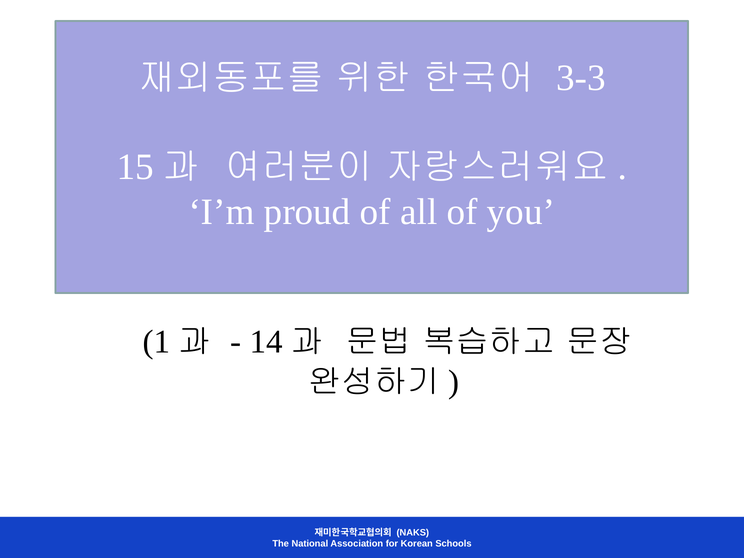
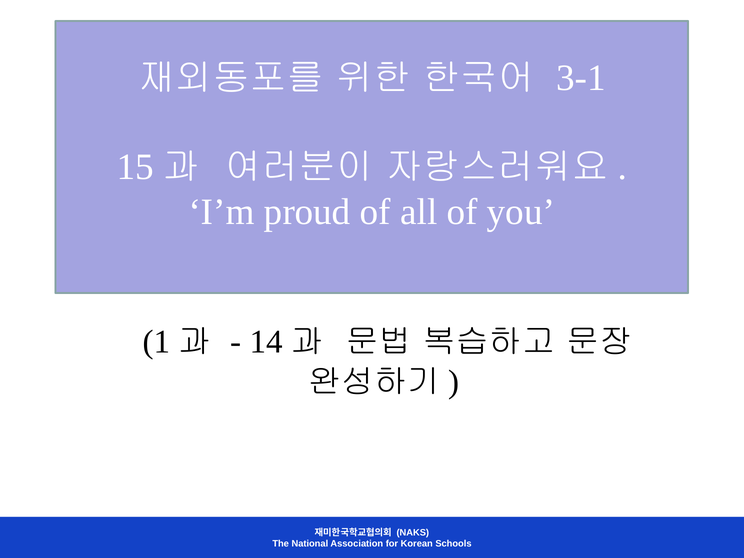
3-3: 3-3 -> 3-1 (581, 78)
